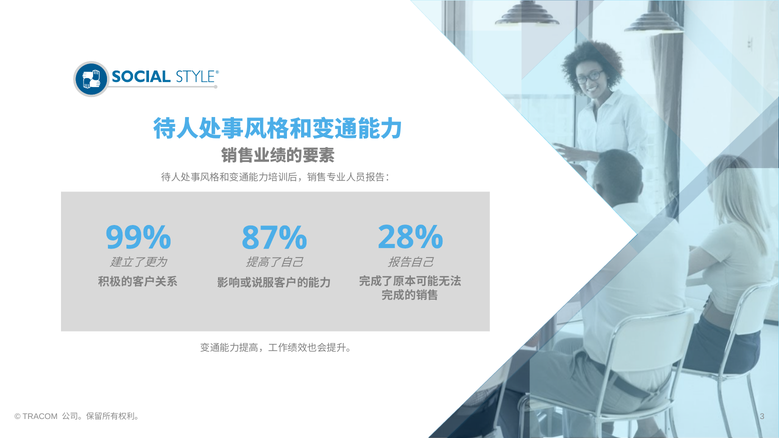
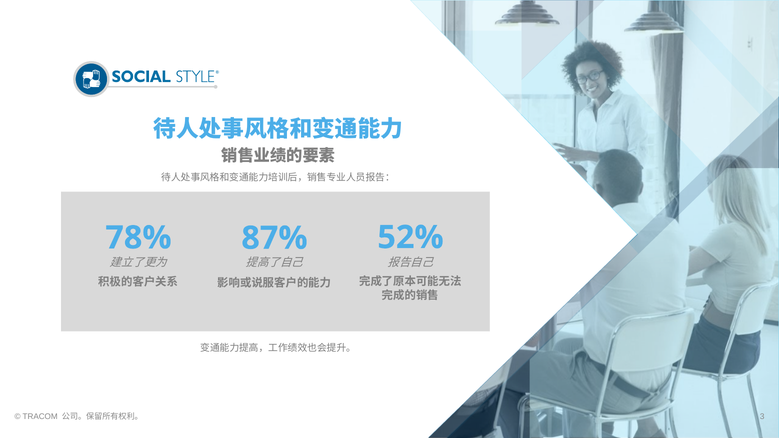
99%: 99% -> 78% (138, 238)
28%: 28% -> 52% (410, 238)
